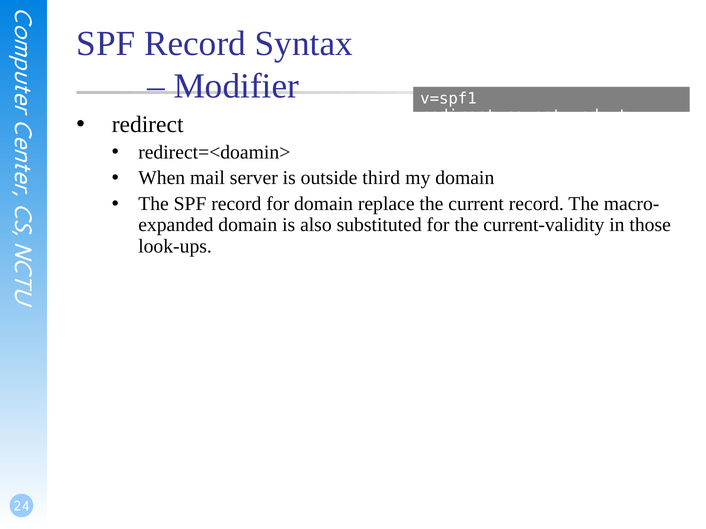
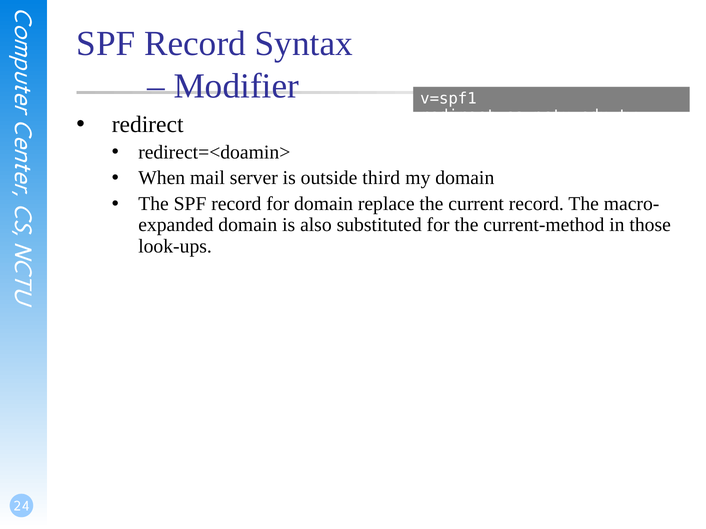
current-validity: current-validity -> current-method (544, 225)
